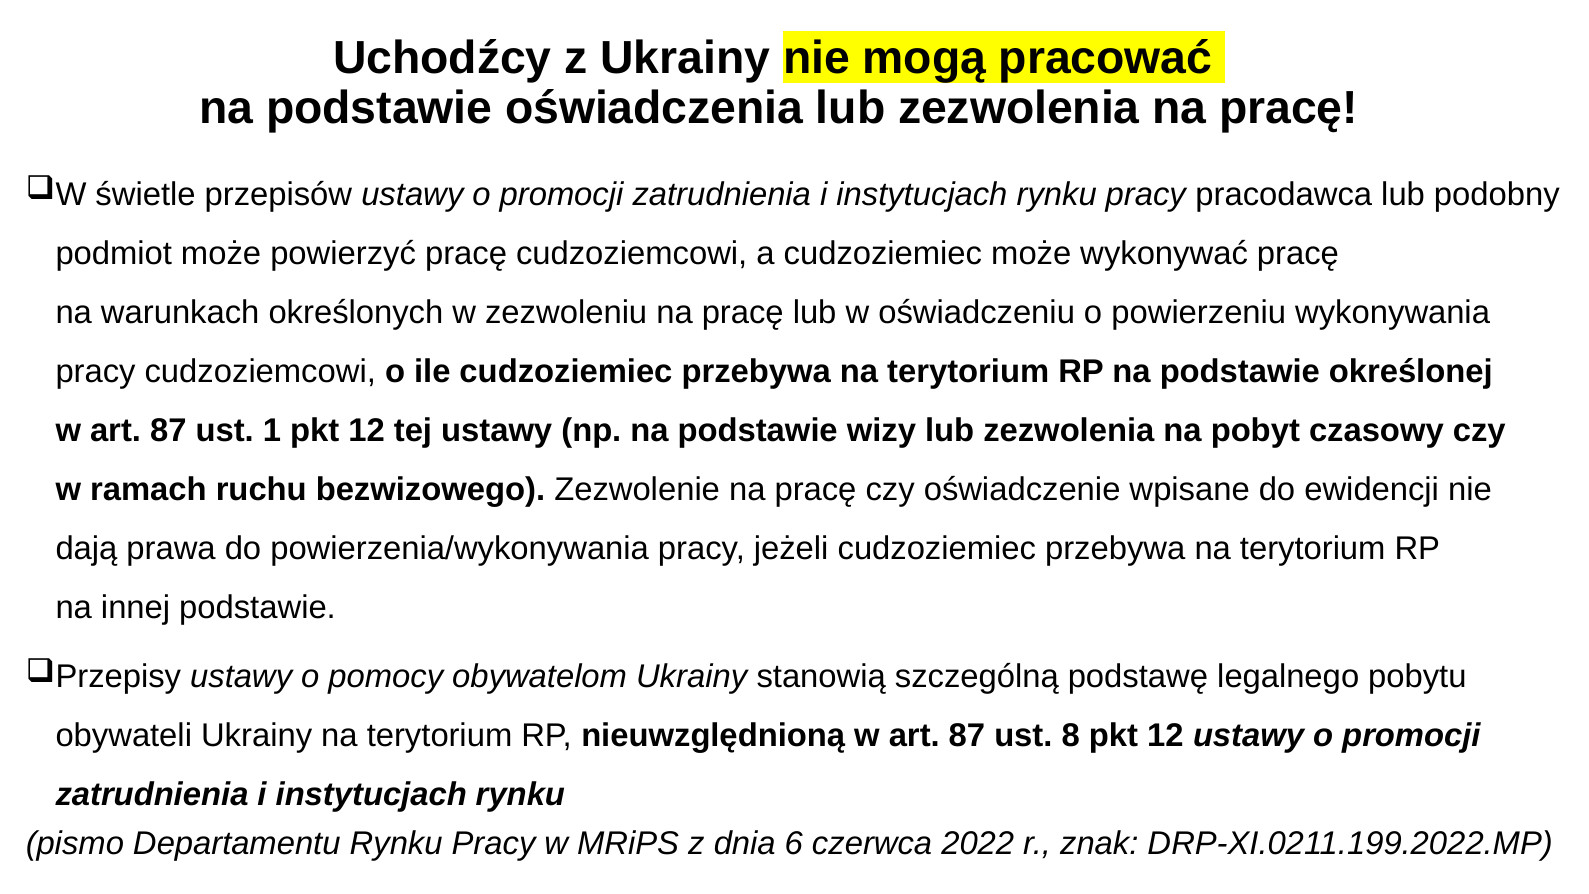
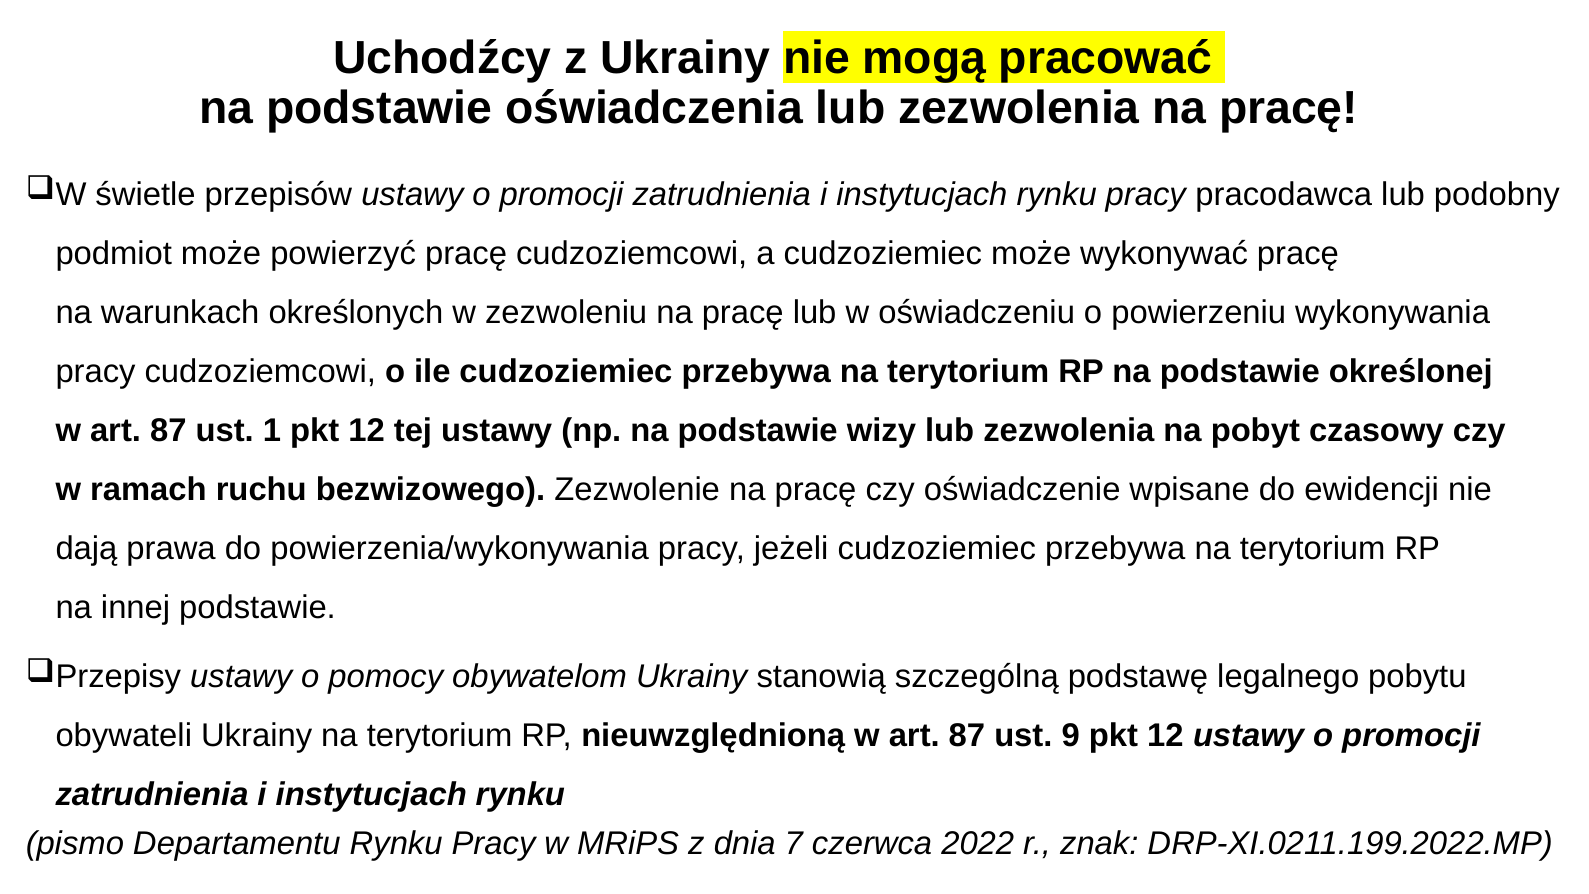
8: 8 -> 9 (1071, 736)
6: 6 -> 7 (794, 844)
